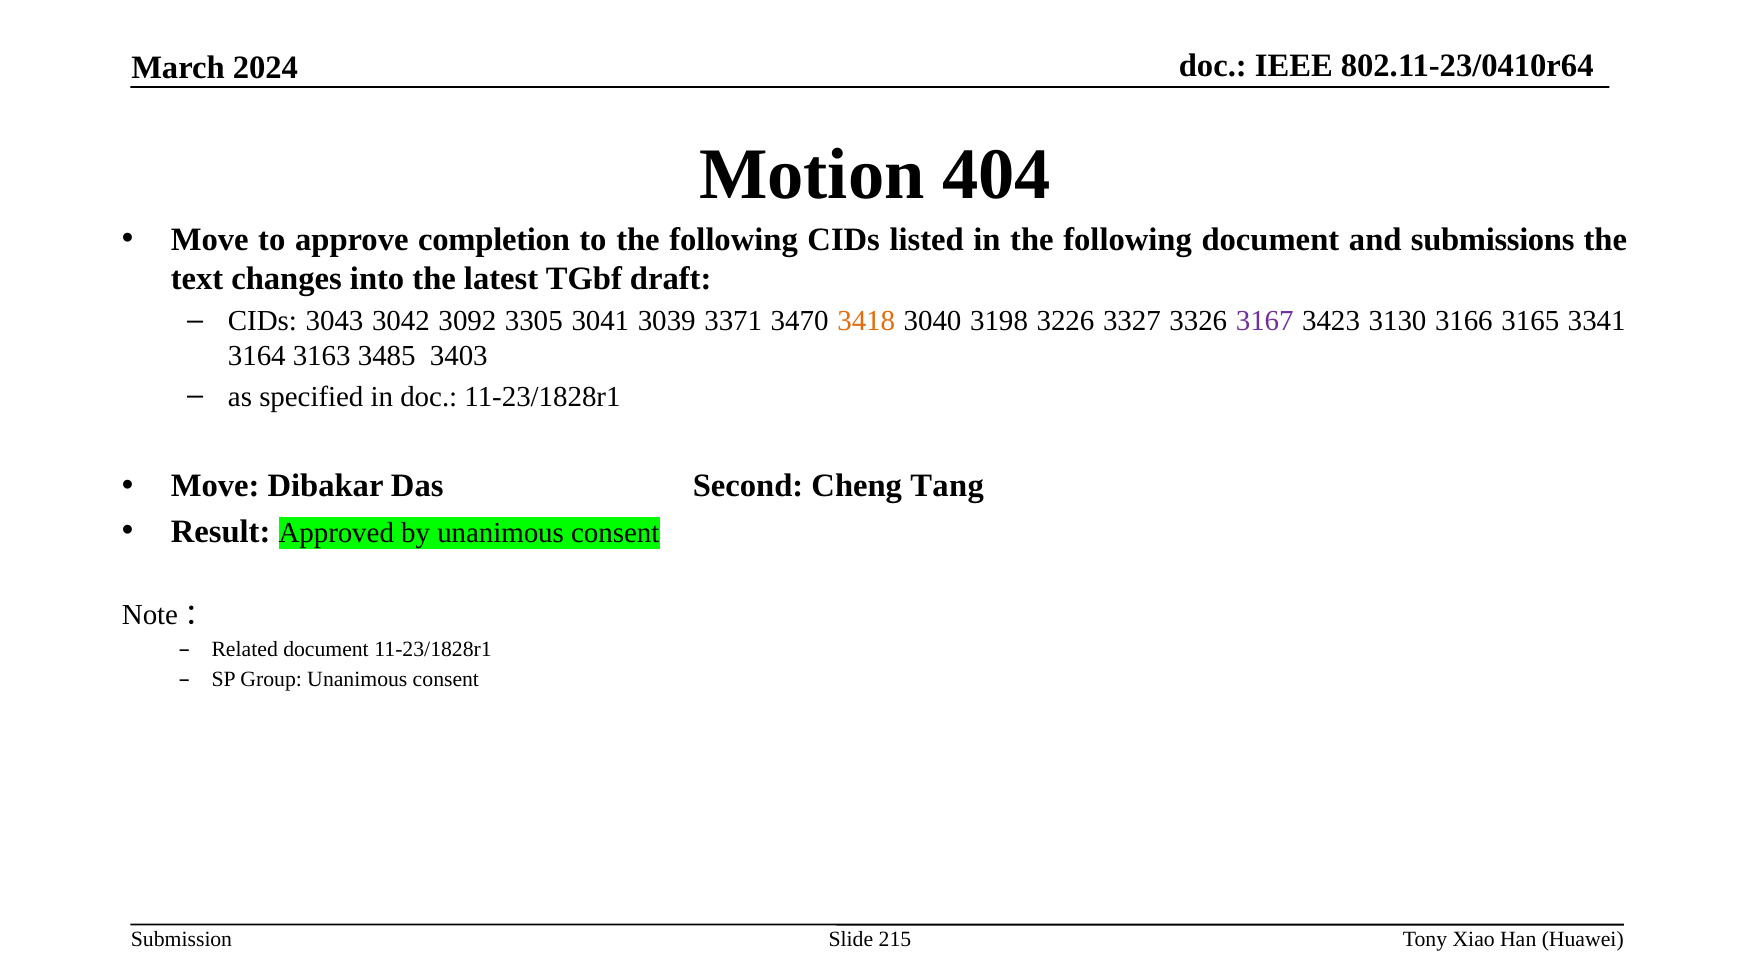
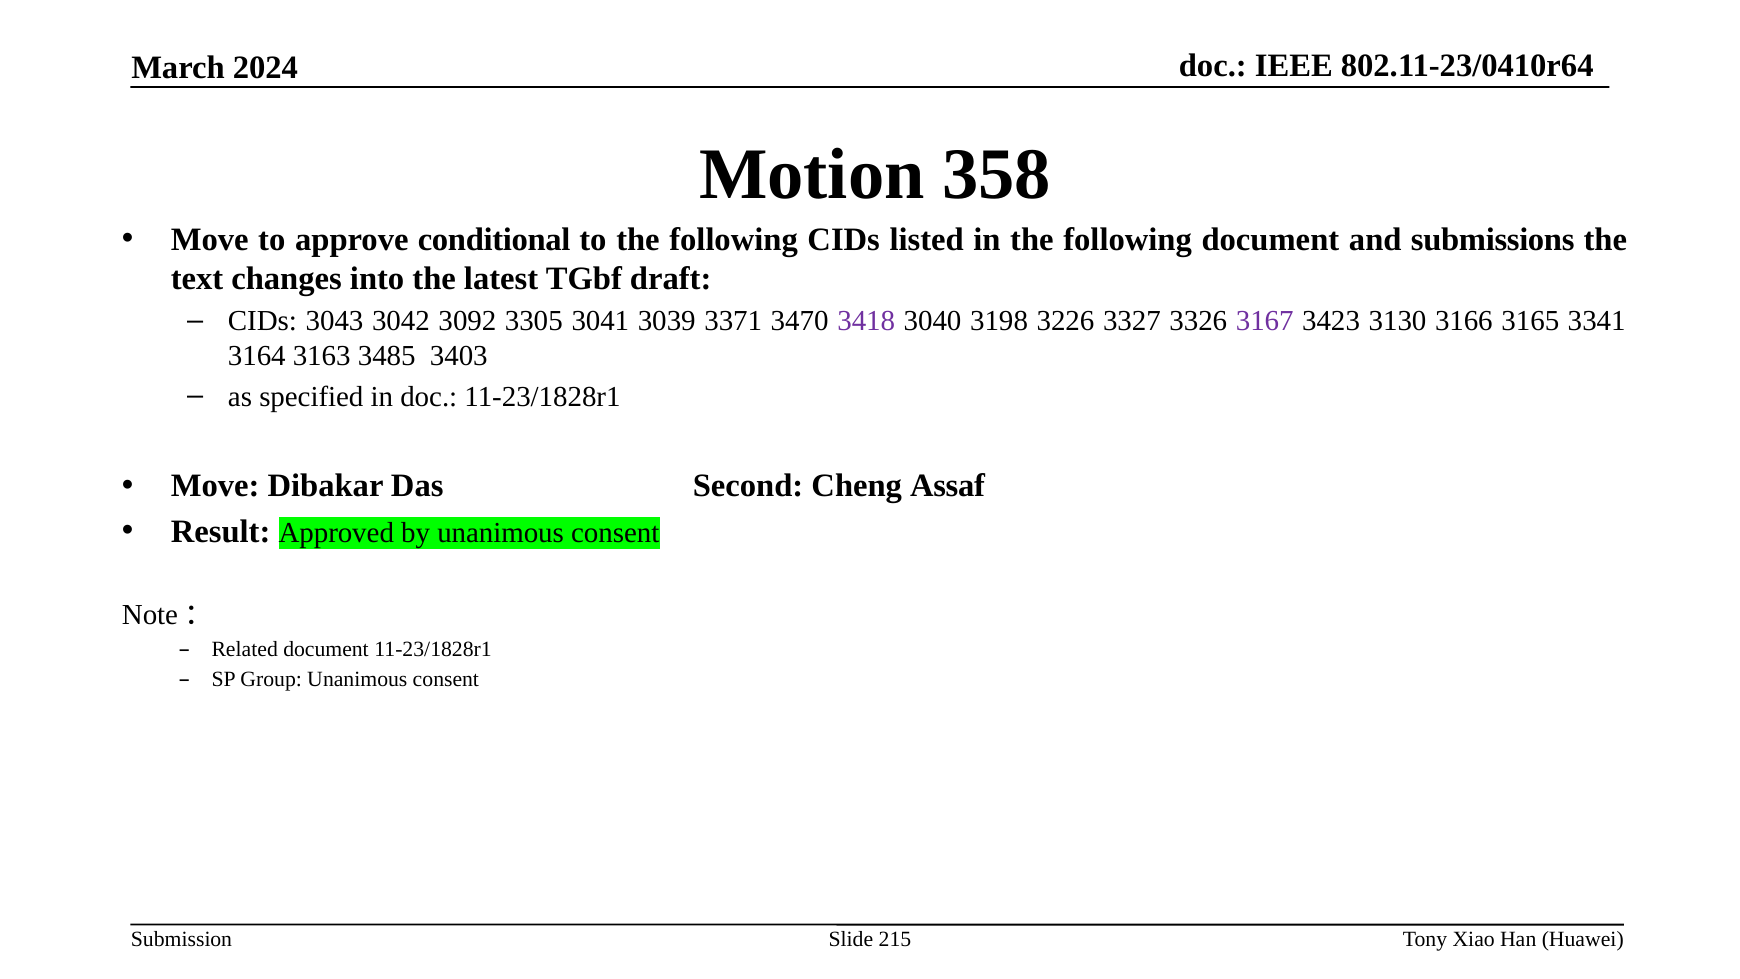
404: 404 -> 358 (997, 175)
completion: completion -> conditional (494, 239)
3418 colour: orange -> purple (866, 321)
Tang: Tang -> Assaf (947, 486)
